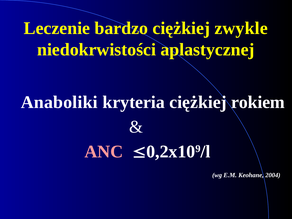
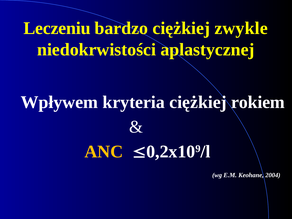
Leczenie: Leczenie -> Leczeniu (57, 28)
Anaboliki: Anaboliki -> Wpływem (59, 102)
ANC colour: pink -> yellow (104, 152)
